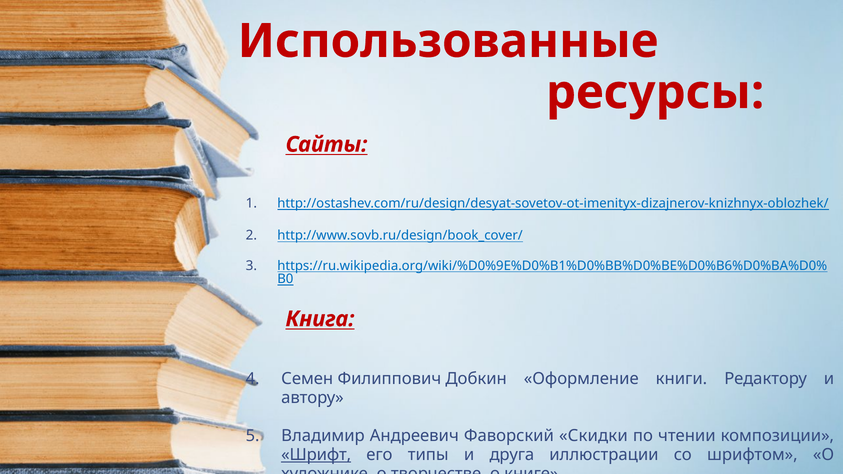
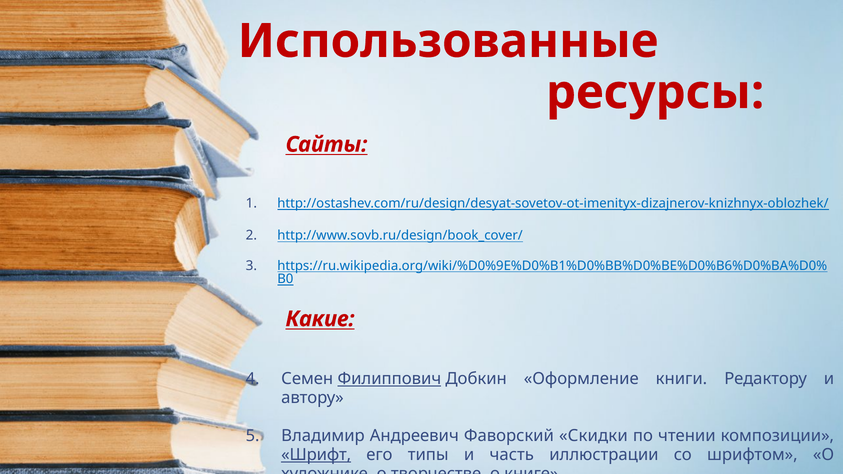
Книга: Книга -> Какие (320, 319)
Филиппович underline: none -> present (389, 379)
друга: друга -> часть (512, 455)
